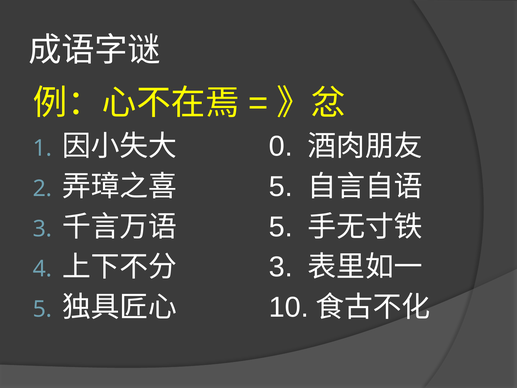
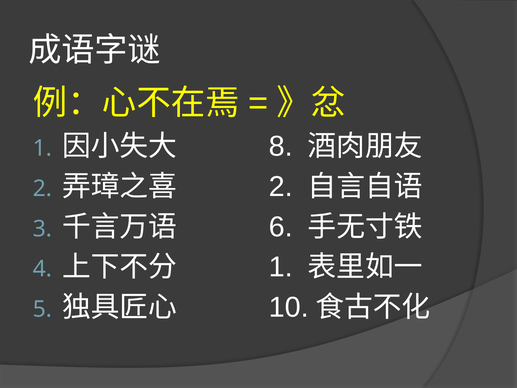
0: 0 -> 8 (281, 146)
5: 5 -> 2 (281, 187)
5: 5 -> 6 (281, 227)
3: 3 -> 1 (281, 267)
